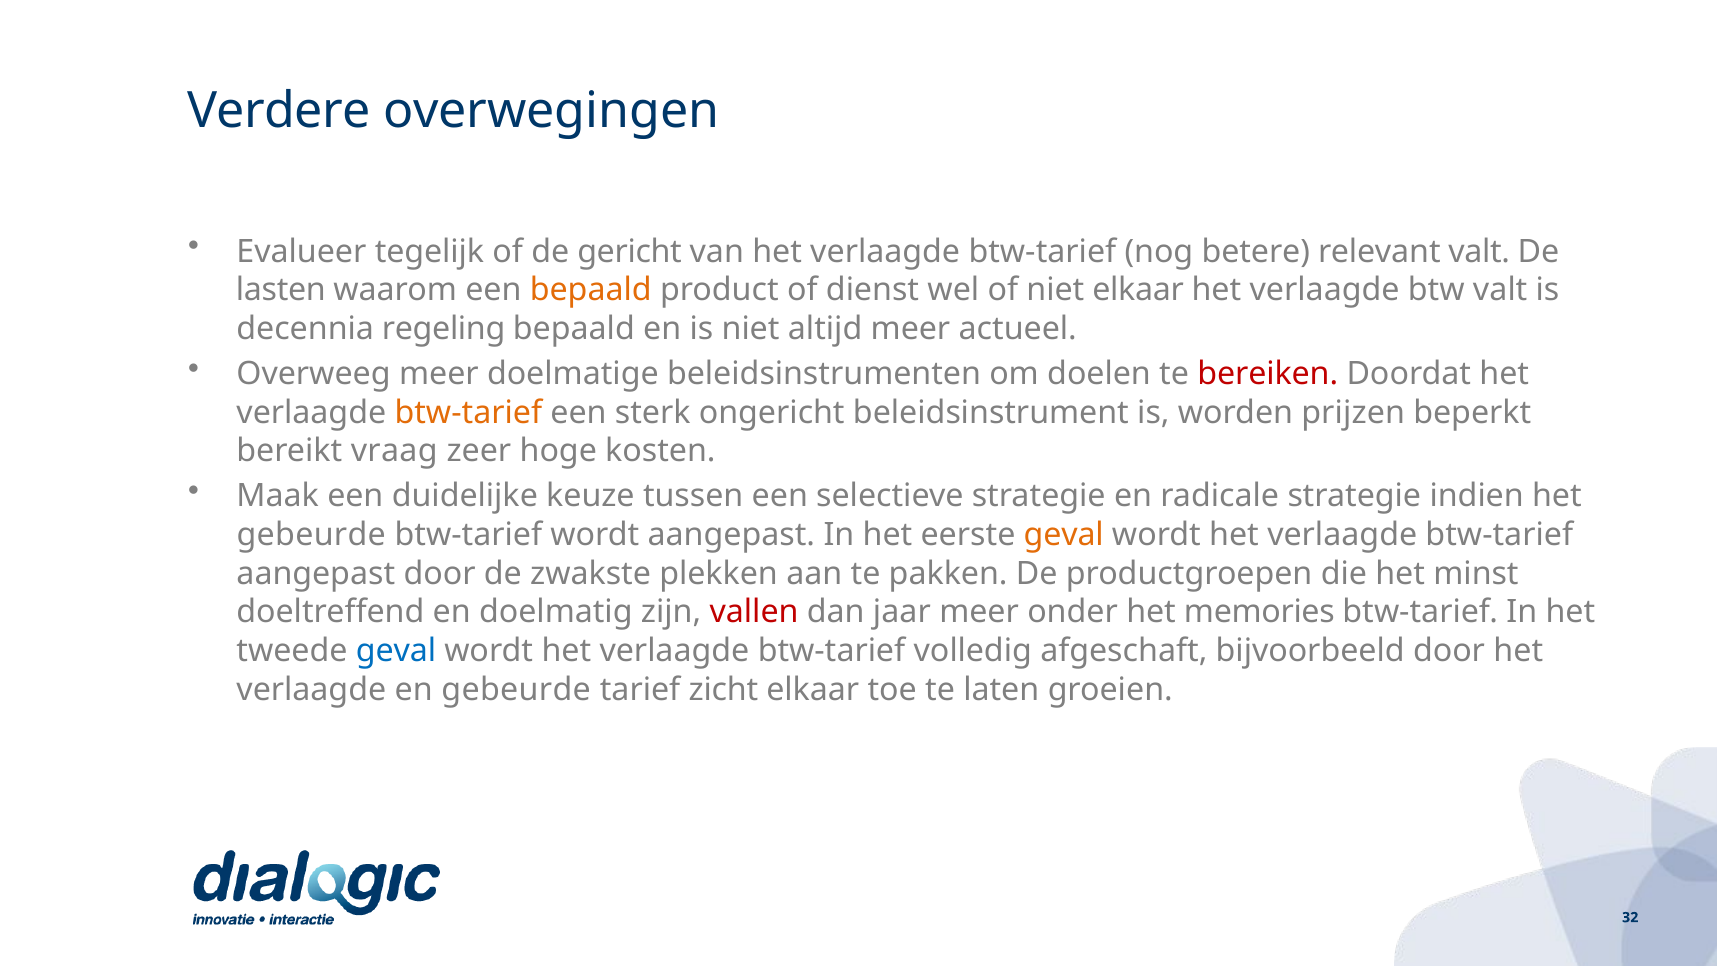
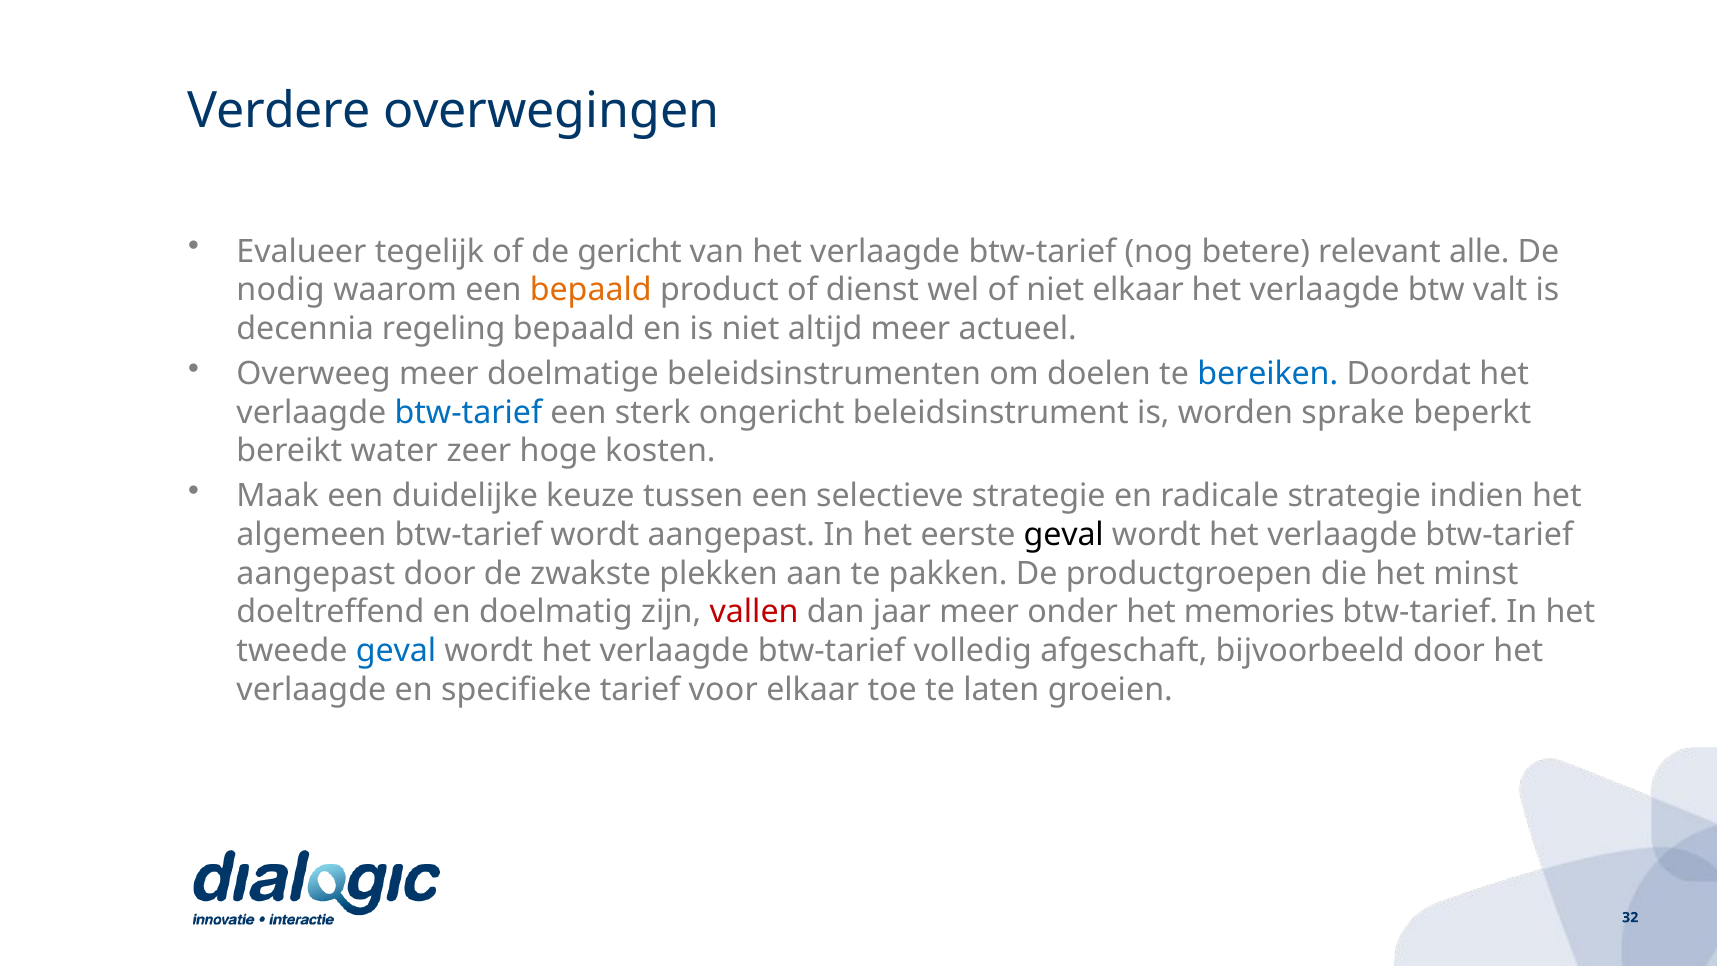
relevant valt: valt -> alle (1479, 252)
lasten: lasten -> nodig (281, 290)
bereiken colour: red -> blue (1268, 374)
btw-tarief colour: orange -> blue (468, 413)
prijzen: prijzen -> sprake (1353, 413)
vraag: vraag -> water (394, 451)
gebeurde: gebeurde -> algemeen (311, 535)
geval colour: orange -> black (1064, 535)
en gebeurde: gebeurde -> specifieke (516, 689)
zicht: zicht -> voor (723, 689)
